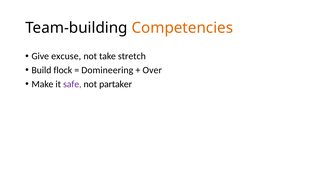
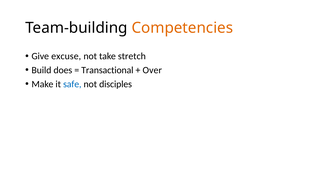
flock: flock -> does (63, 70)
Domineering: Domineering -> Transactional (107, 70)
safe colour: purple -> blue (72, 84)
partaker: partaker -> disciples (116, 84)
